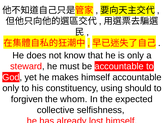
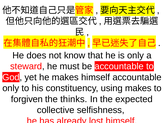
using should: should -> makes (138, 88)
whom: whom -> thinks (74, 99)
